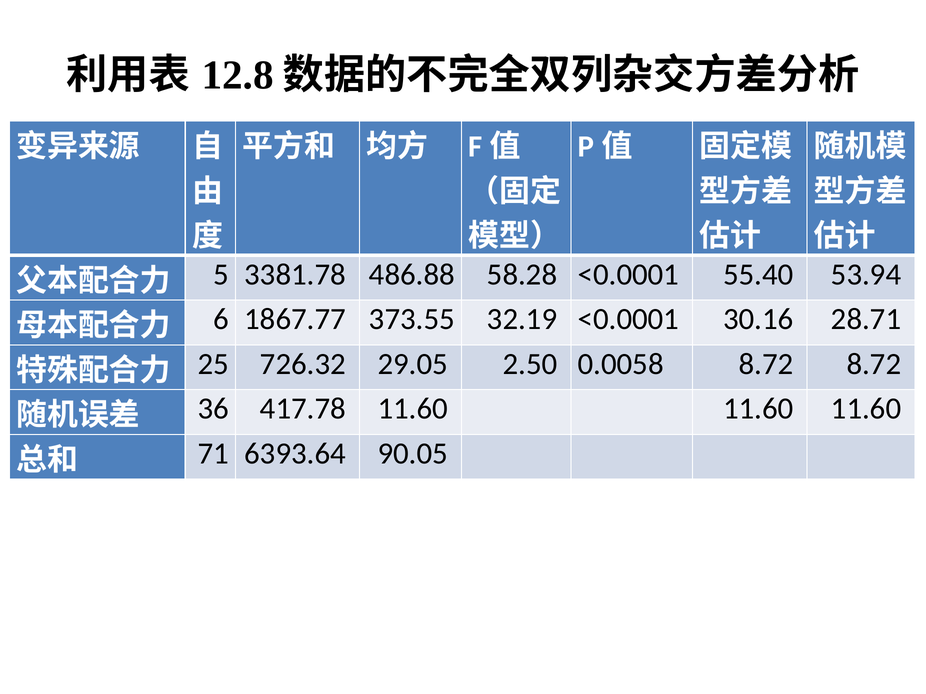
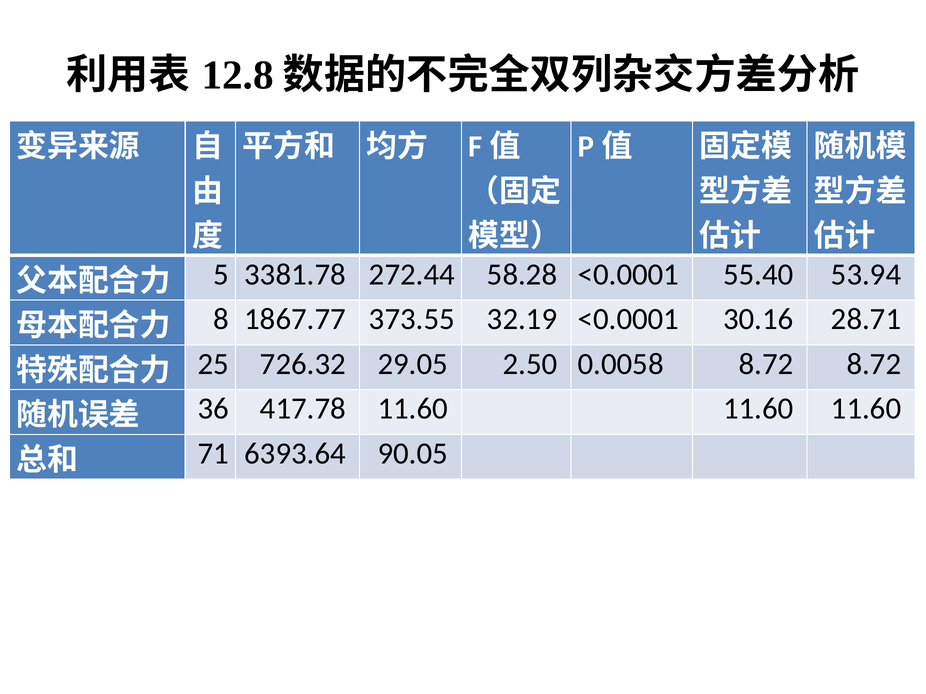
486.88: 486.88 -> 272.44 (412, 275)
6: 6 -> 8 (221, 319)
